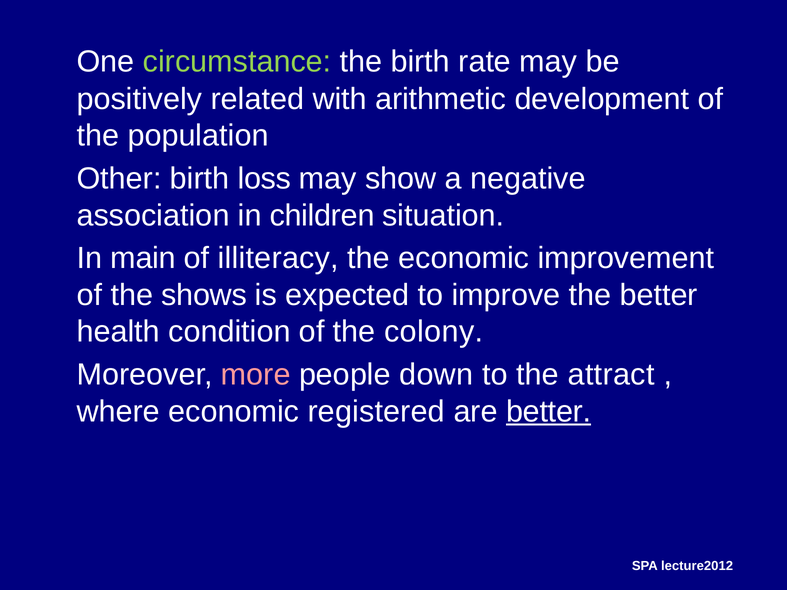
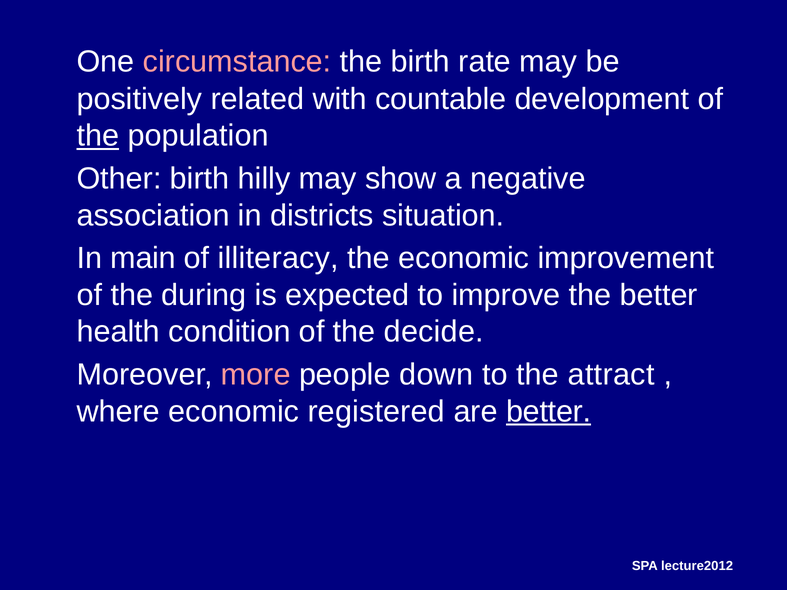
circumstance colour: light green -> pink (237, 62)
arithmetic: arithmetic -> countable (441, 99)
the underline: none -> present (98, 136)
loss: loss -> hilly (264, 179)
children: children -> districts (322, 216)
shows: shows -> during (204, 295)
colony: colony -> decide (434, 332)
